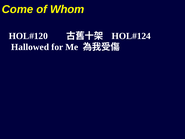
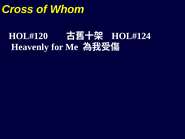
Come: Come -> Cross (18, 9)
Hallowed: Hallowed -> Heavenly (30, 47)
